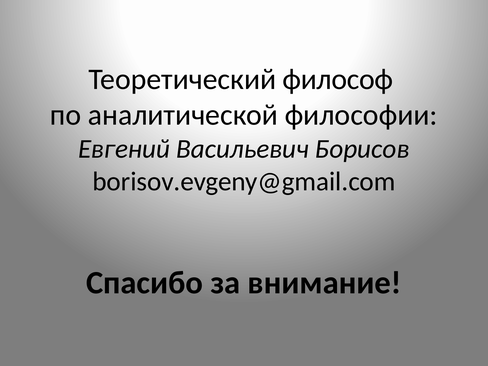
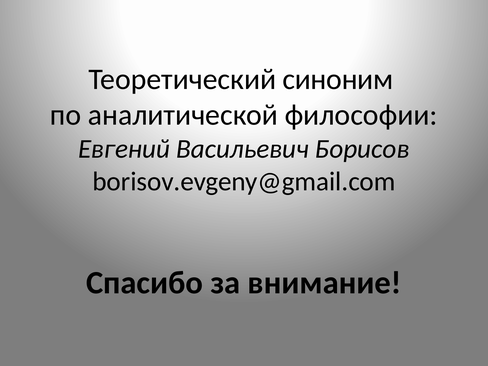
философ: философ -> синоним (338, 79)
